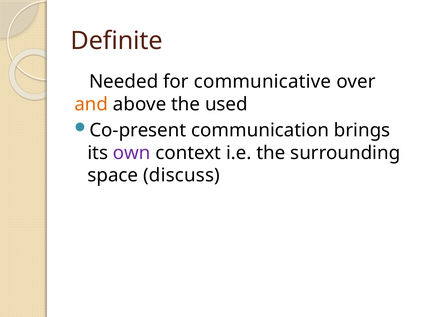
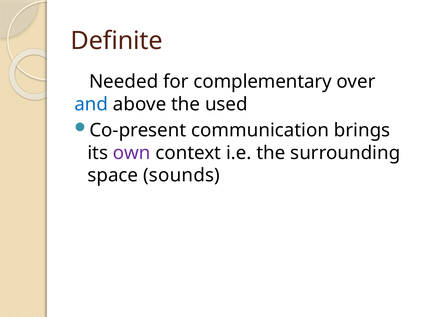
communicative: communicative -> complementary (263, 82)
and colour: orange -> blue (91, 104)
discuss: discuss -> sounds (182, 176)
